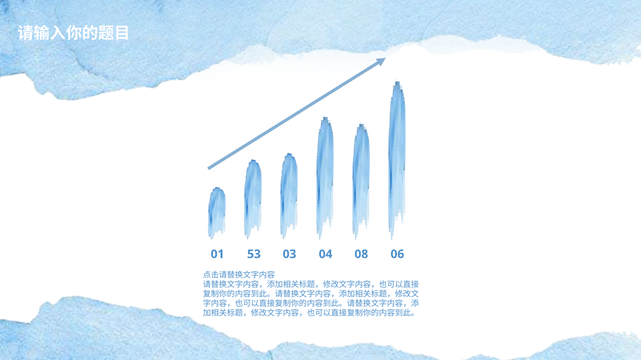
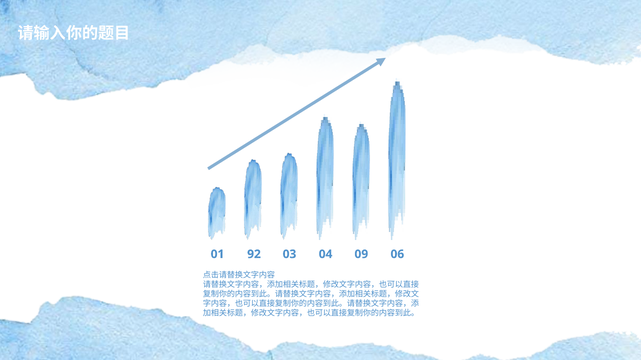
53: 53 -> 92 (254, 255)
08: 08 -> 09 (361, 255)
